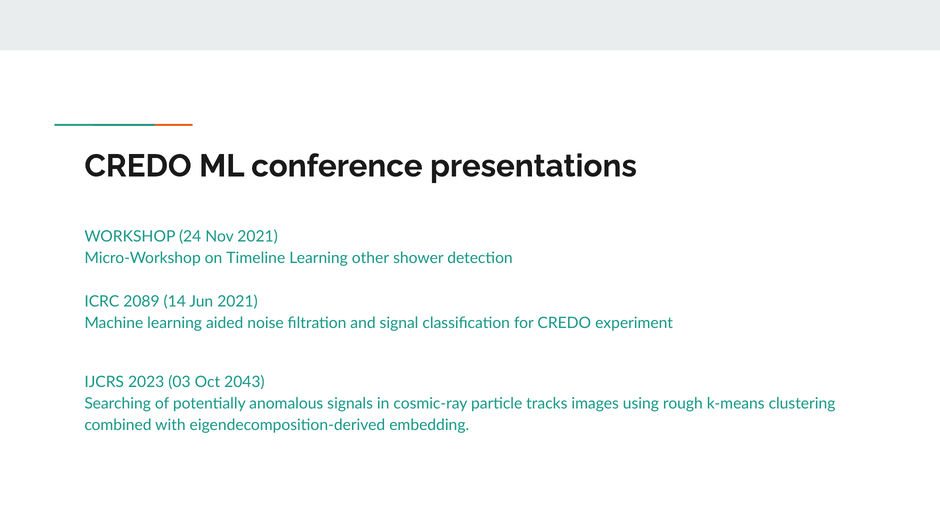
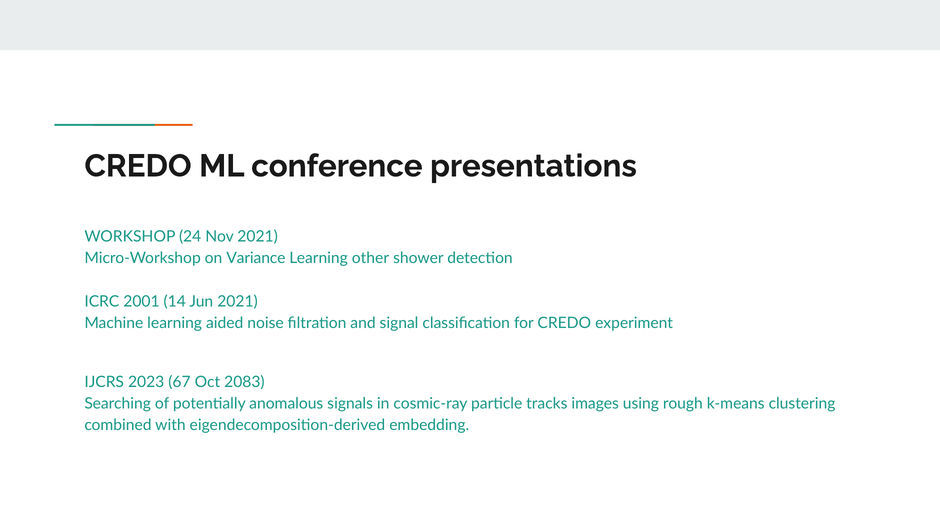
Timeline: Timeline -> Variance (256, 258)
2089: 2089 -> 2001 (141, 301)
03: 03 -> 67 (179, 382)
2043: 2043 -> 2083 (244, 382)
